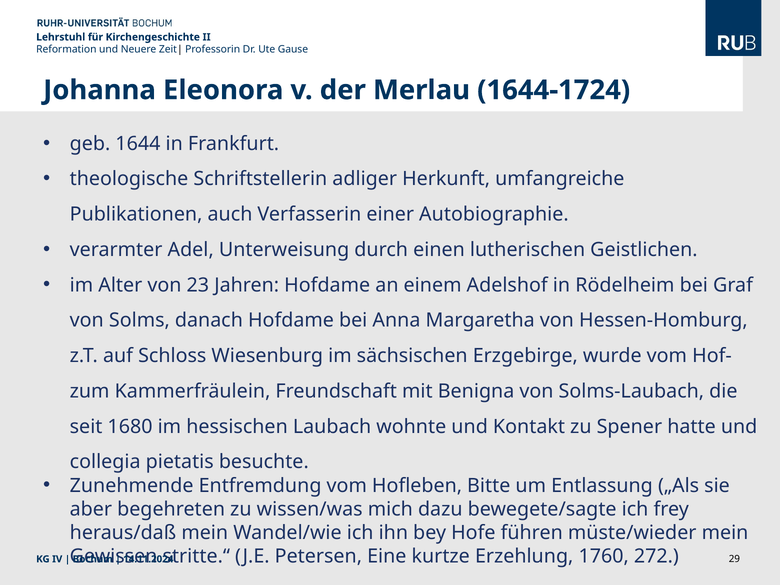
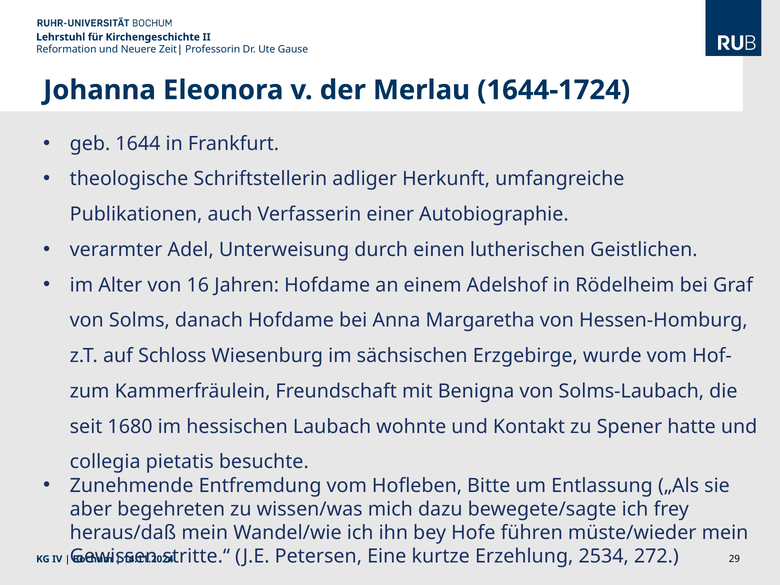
23: 23 -> 16 (198, 285)
1760: 1760 -> 2534 (604, 556)
